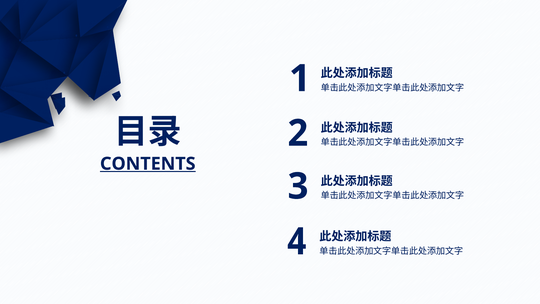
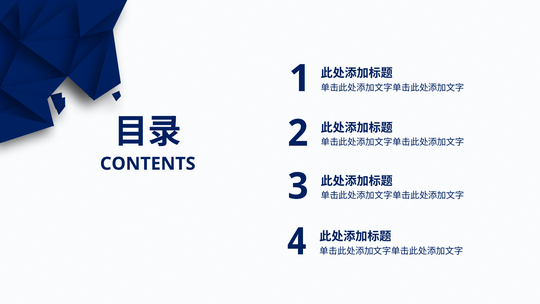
CONTENTS underline: present -> none (148, 164)
